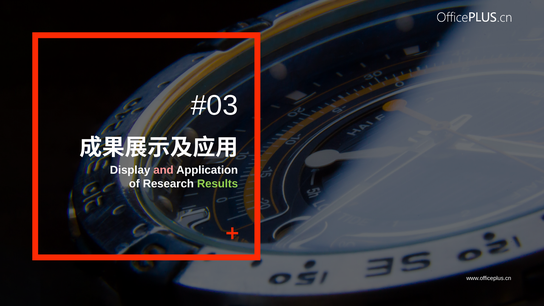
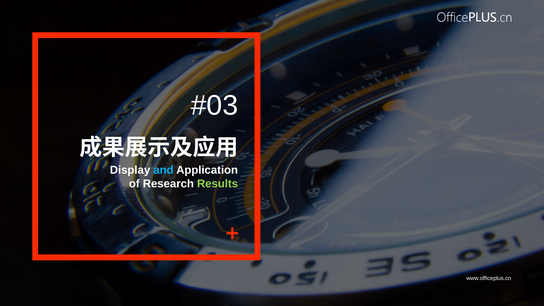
and colour: pink -> light blue (163, 170)
